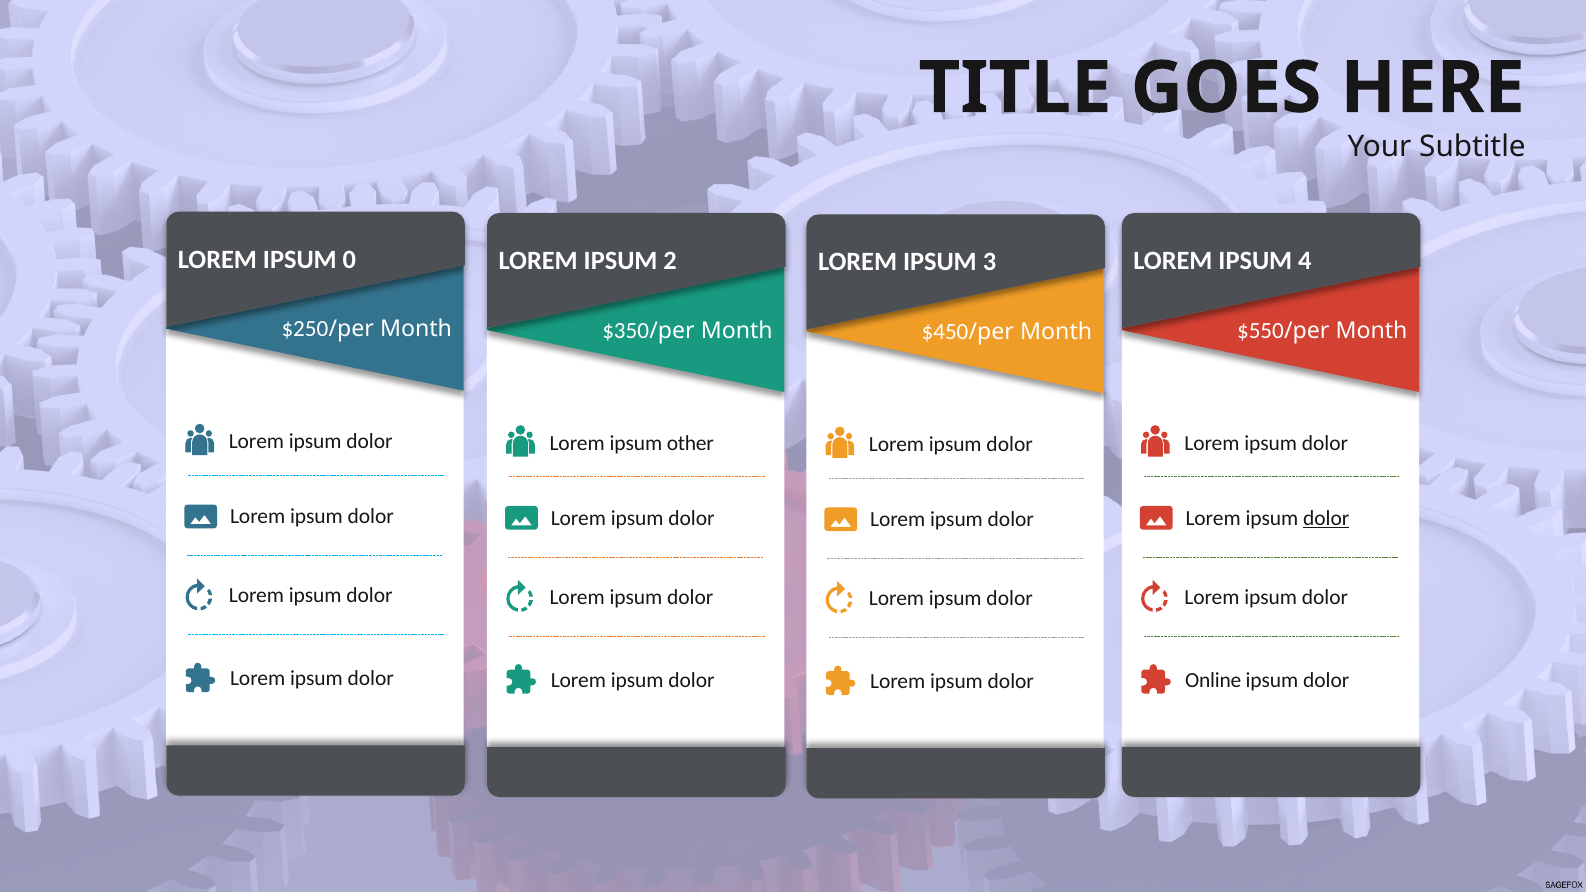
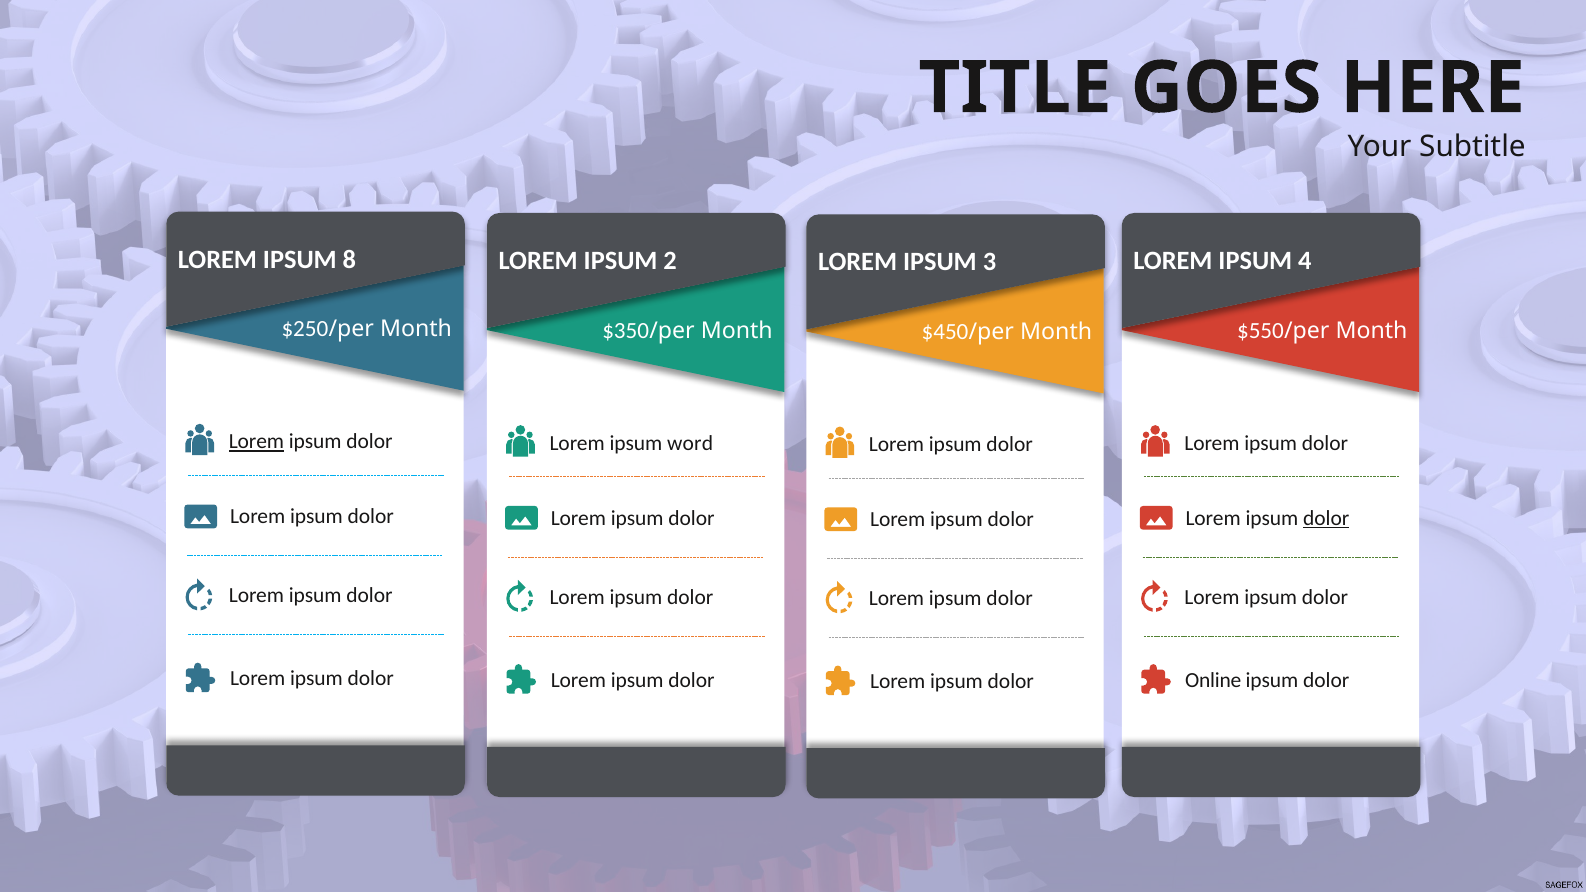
0: 0 -> 8 (349, 259)
Lorem underline: none -> present (256, 442)
other: other -> word (690, 443)
